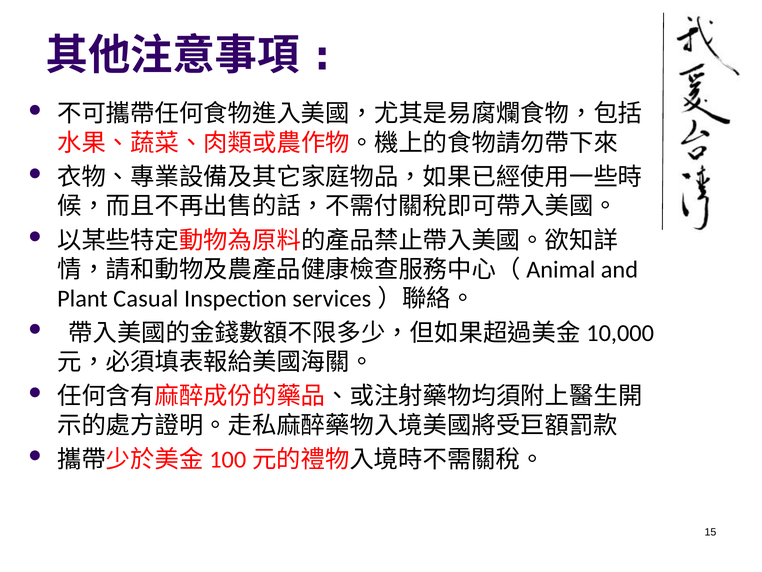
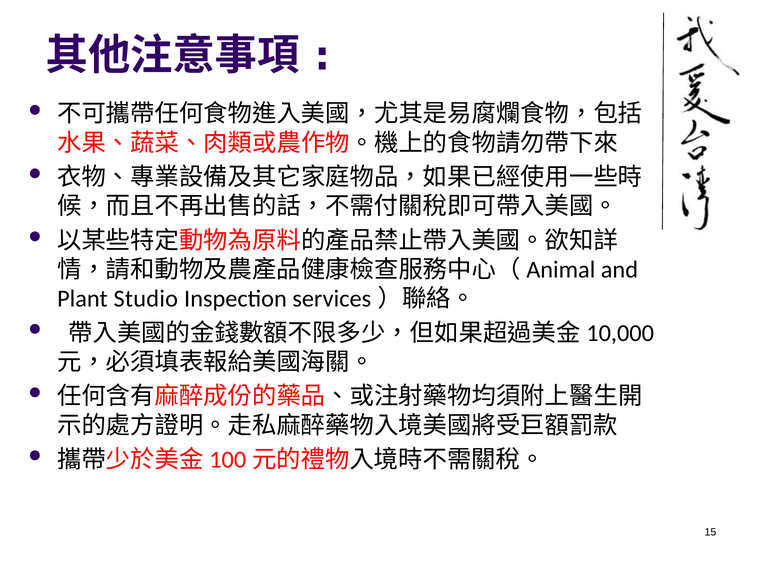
Casual: Casual -> Studio (146, 299)
